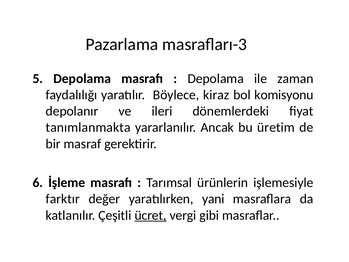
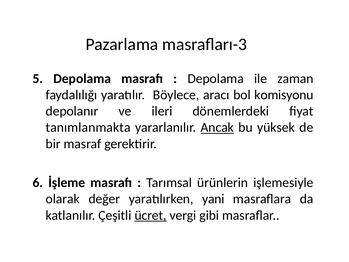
kiraz: kiraz -> aracı (216, 95)
Ancak underline: none -> present (217, 127)
üretim: üretim -> yüksek (276, 127)
farktır: farktır -> olarak (63, 199)
